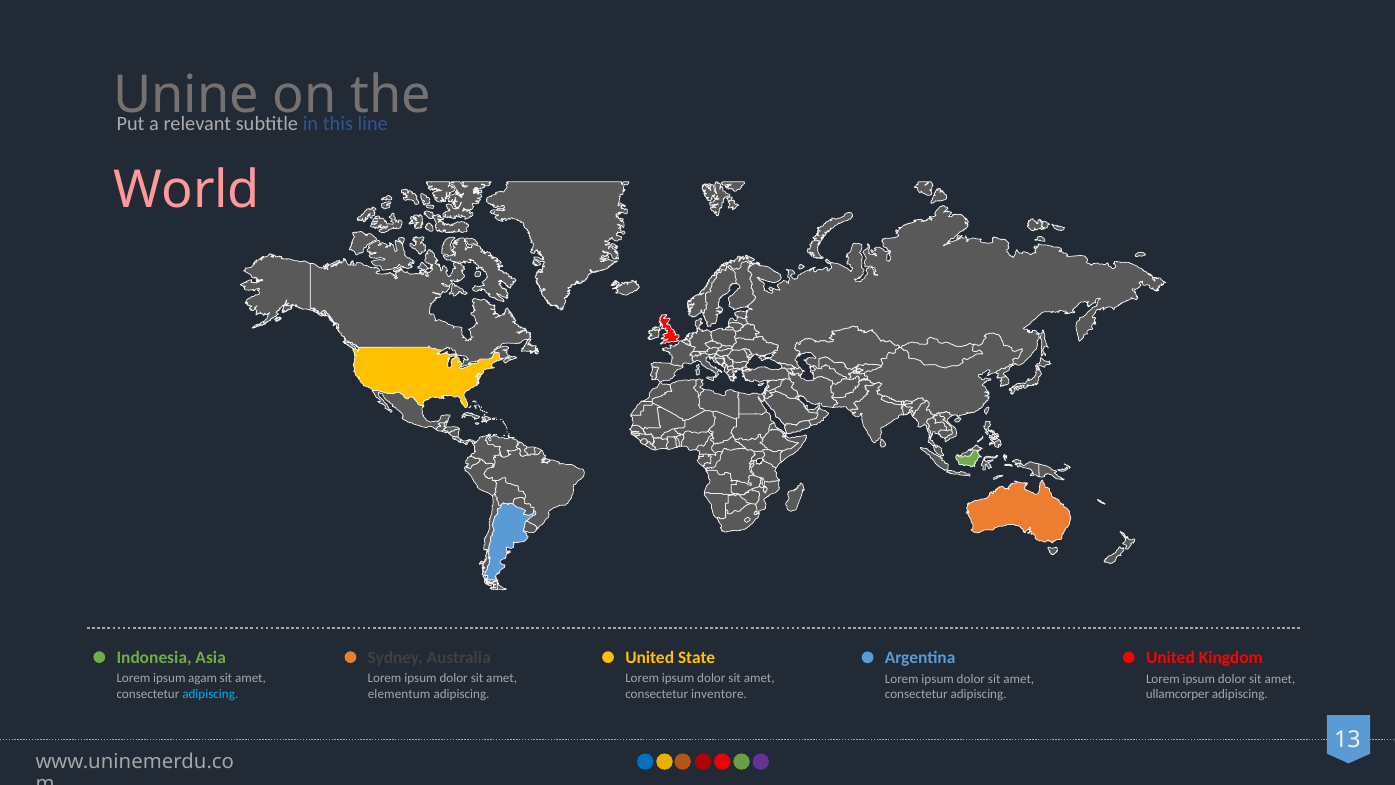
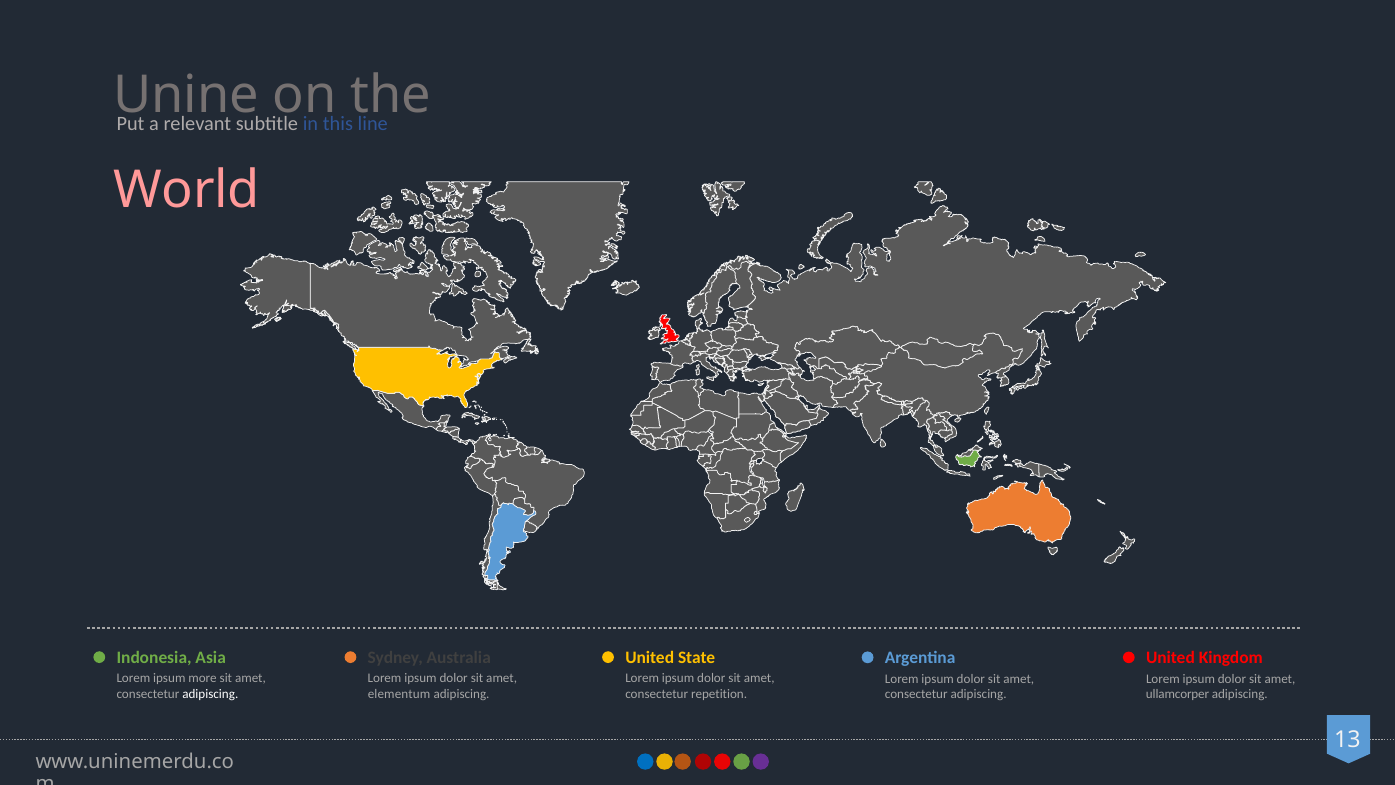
agam: agam -> more (203, 678)
adipiscing colour: light blue -> white (210, 694)
inventore: inventore -> repetition (719, 694)
